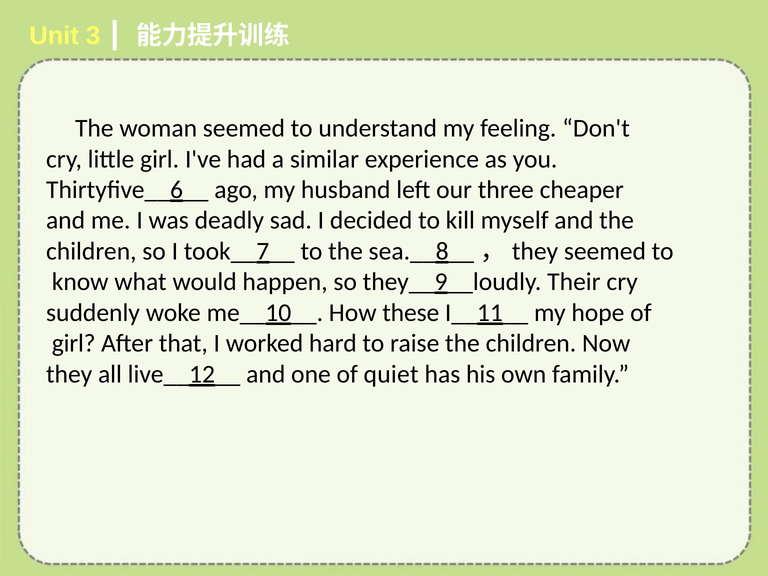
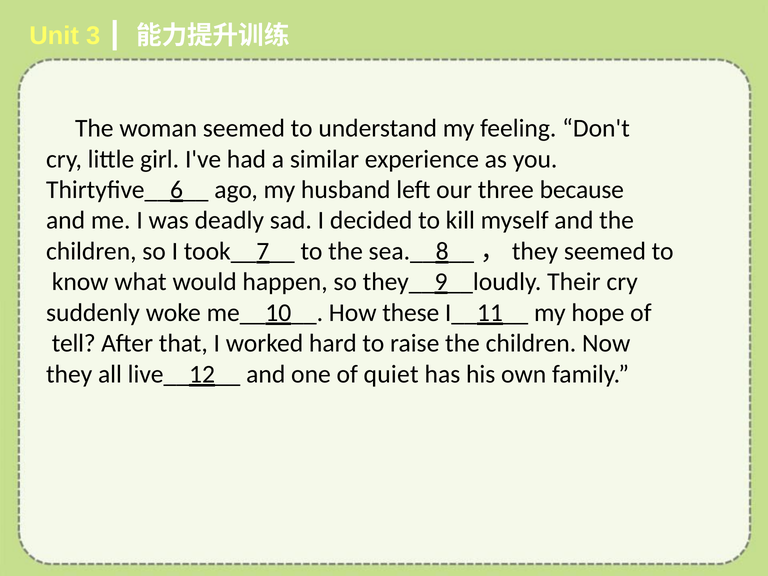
cheaper: cheaper -> because (582, 190)
girl: girl -> tell (74, 343)
